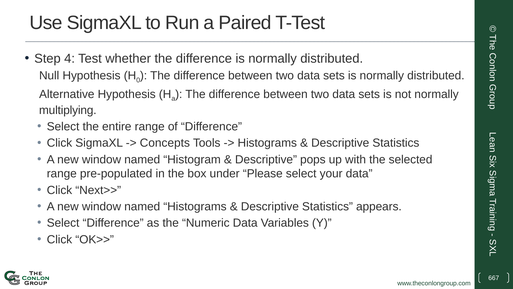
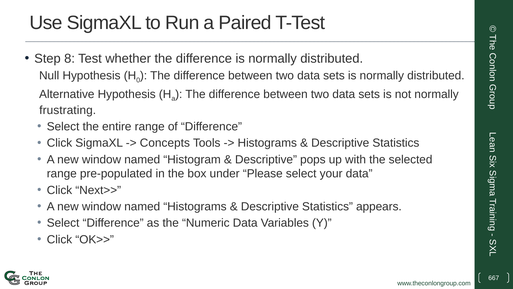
4: 4 -> 8 (70, 59)
multiplying: multiplying -> frustrating (68, 110)
